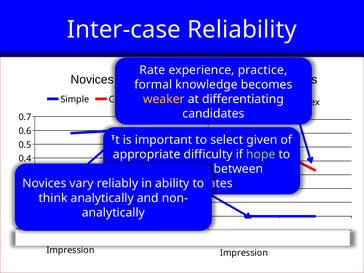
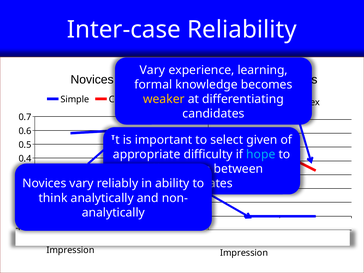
Rate: Rate -> Vary (152, 70)
practice: practice -> learning (263, 70)
hope colour: light green -> light blue (261, 154)
